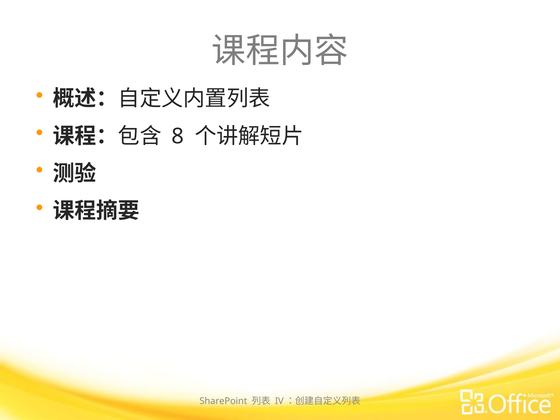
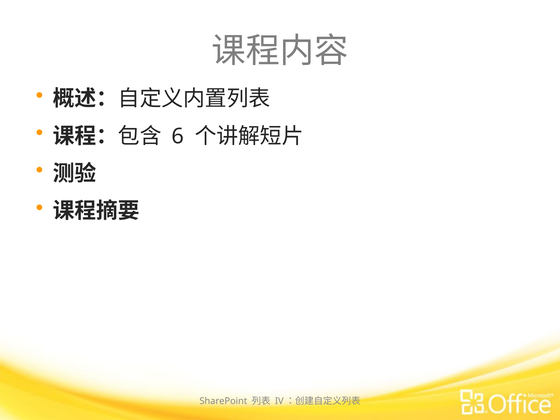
8: 8 -> 6 (178, 136)
